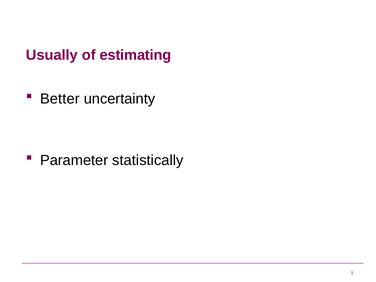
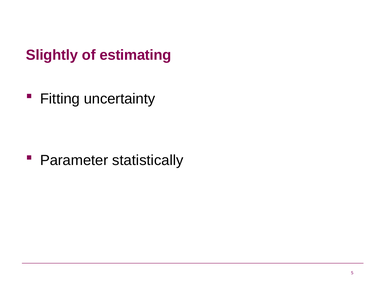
Usually: Usually -> Slightly (52, 55)
Better: Better -> Fitting (60, 99)
